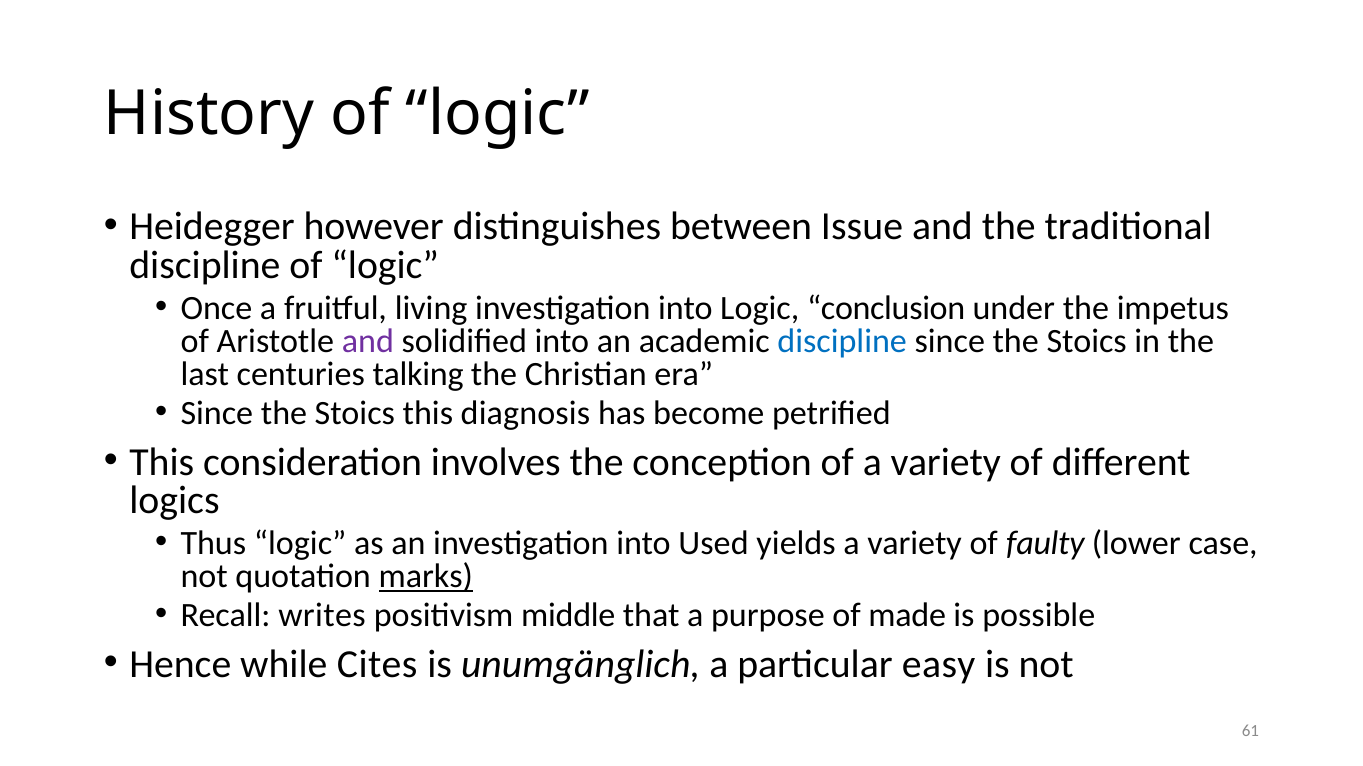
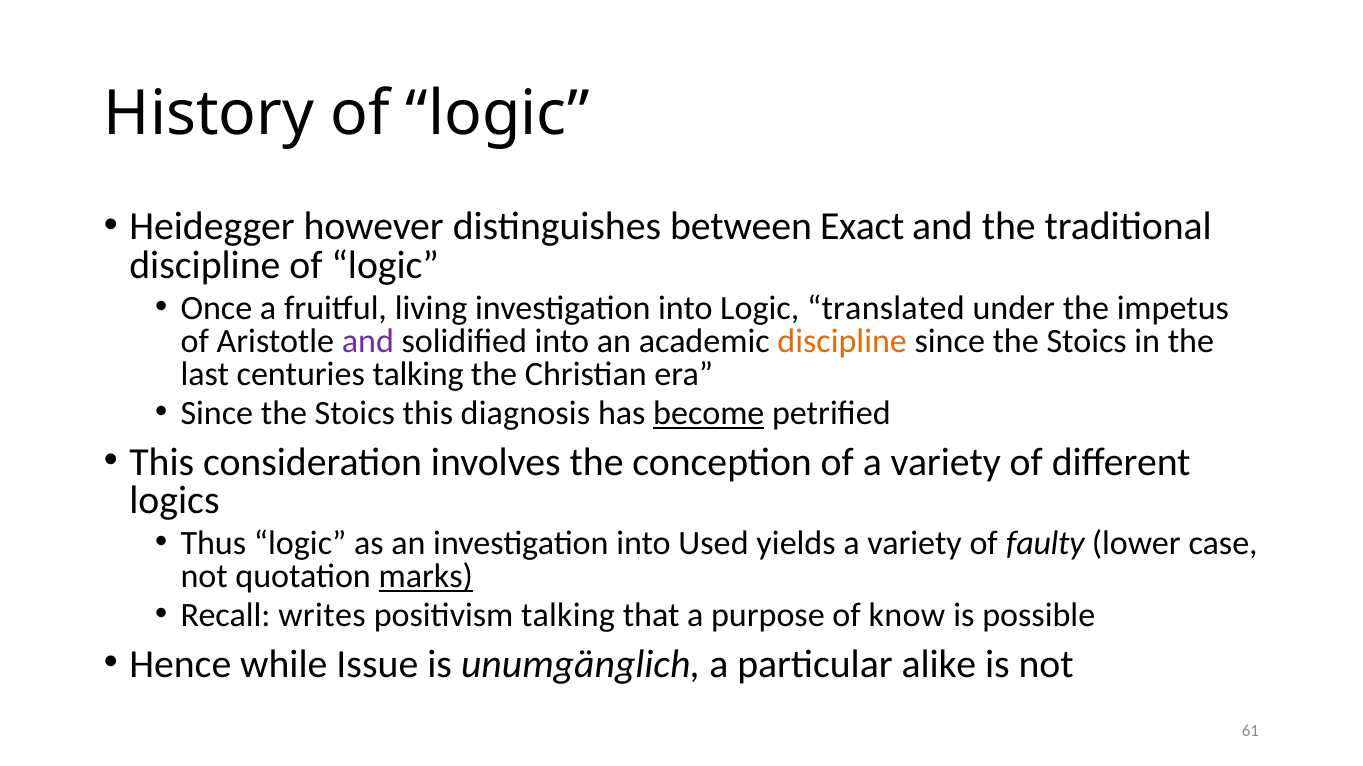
Issue: Issue -> Exact (862, 227)
conclusion: conclusion -> translated (886, 308)
discipline colour: blue -> orange (842, 341)
become underline: none -> present (709, 414)
positivism middle: middle -> talking (568, 616)
made: made -> know (907, 616)
Cites: Cites -> Issue (377, 665)
easy: easy -> alike (939, 665)
